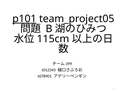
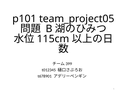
p101 underline: present -> none (24, 19)
